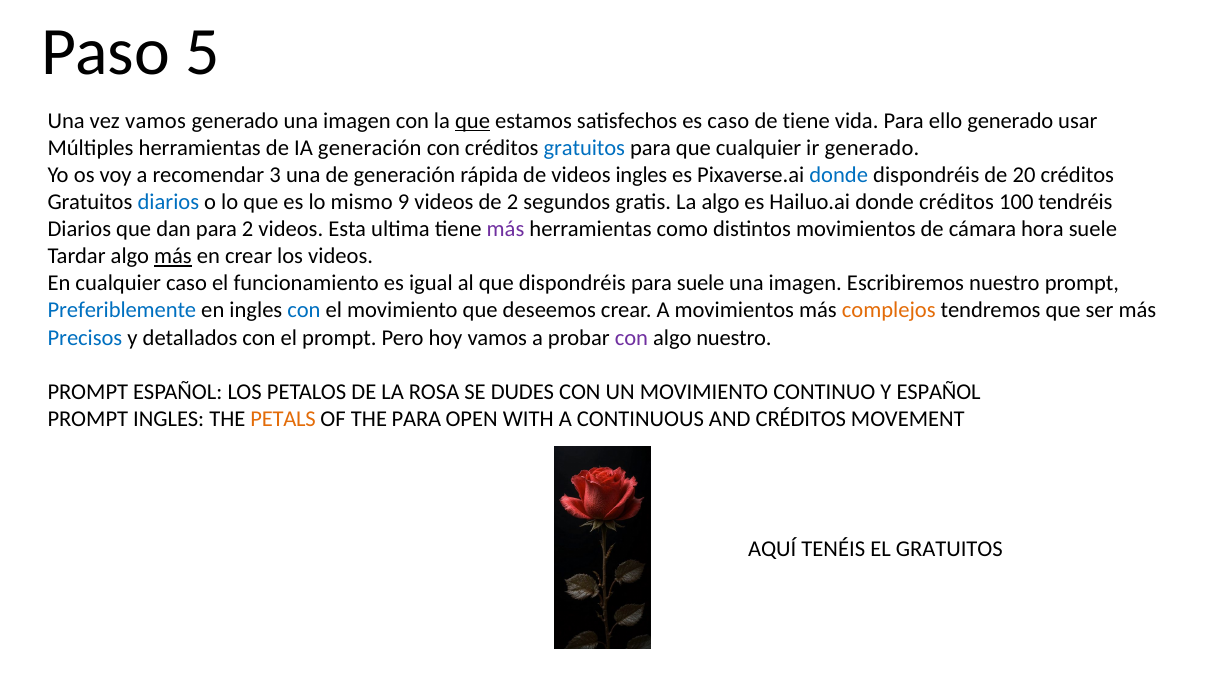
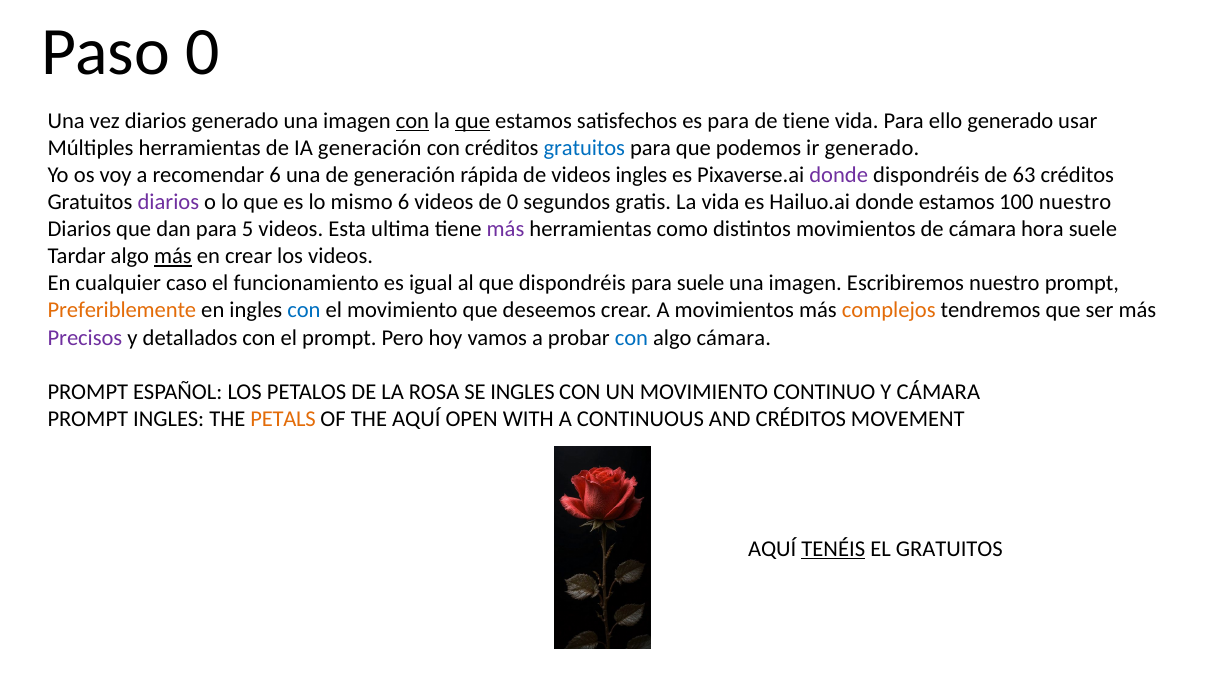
Paso 5: 5 -> 0 (203, 53)
vez vamos: vamos -> diarios (156, 121)
con underline: none -> present (412, 121)
es caso: caso -> para (728, 121)
que cualquier: cualquier -> podemos (759, 148)
recomendar 3: 3 -> 6 (275, 175)
donde colour: blue -> purple (839, 175)
20: 20 -> 63 (1024, 175)
diarios colour: blue -> purple (168, 202)
mismo 9: 9 -> 6 (403, 202)
de 2: 2 -> 0 (513, 202)
La algo: algo -> vida (720, 202)
donde créditos: créditos -> estamos (957, 202)
100 tendréis: tendréis -> nuestro (1075, 202)
para 2: 2 -> 5 (248, 229)
Preferiblemente colour: blue -> orange (122, 310)
Precisos colour: blue -> purple (85, 337)
con colour: purple -> blue (631, 337)
algo nuestro: nuestro -> cámara (734, 337)
SE DUDES: DUDES -> INGLES (523, 392)
Y ESPAÑOL: ESPAÑOL -> CÁMARA (938, 392)
THE PARA: PARA -> AQUÍ (416, 419)
TENÉIS underline: none -> present (833, 549)
